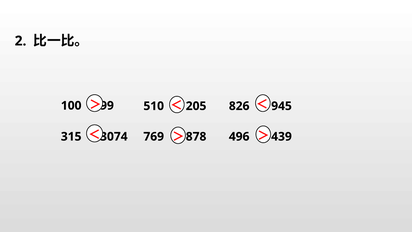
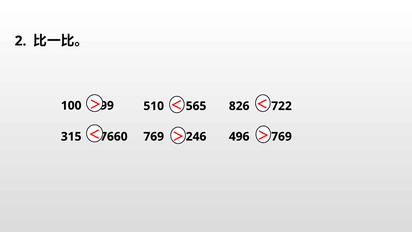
205: 205 -> 565 (196, 106)
945: 945 -> 722 (282, 106)
3074: 3074 -> 7660 (114, 136)
878: 878 -> 246 (196, 136)
496 439: 439 -> 769 (282, 136)
